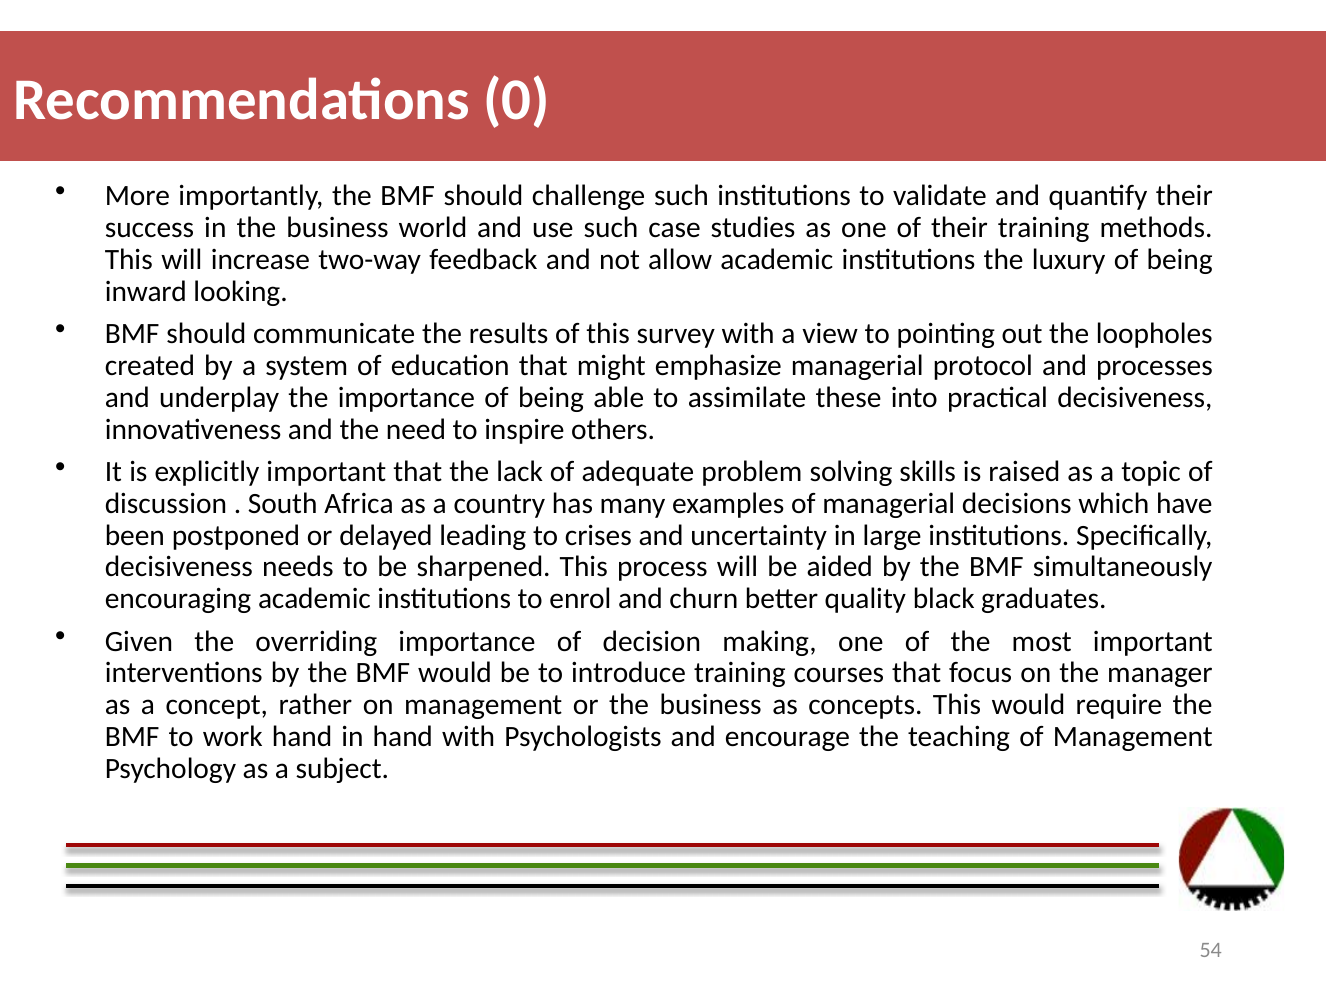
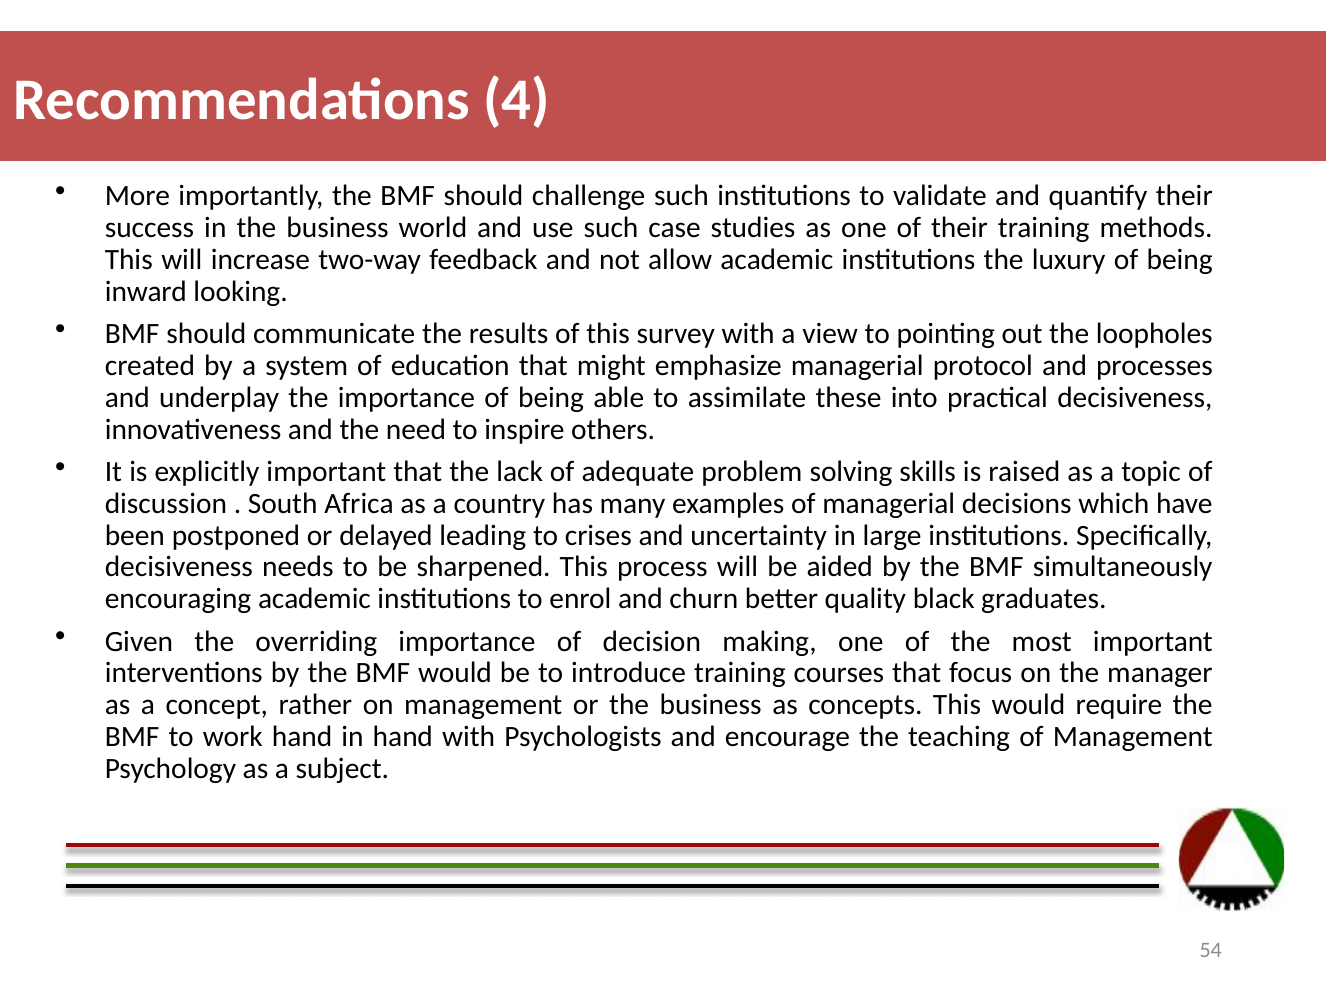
0: 0 -> 4 (517, 100)
